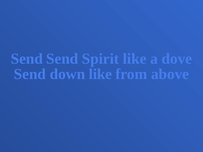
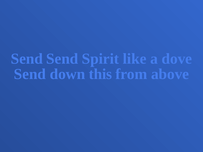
down like: like -> this (100, 74)
